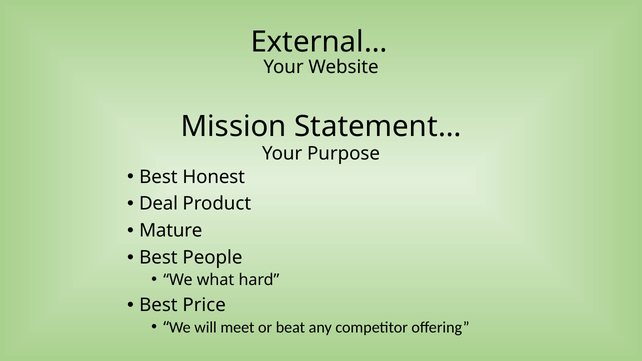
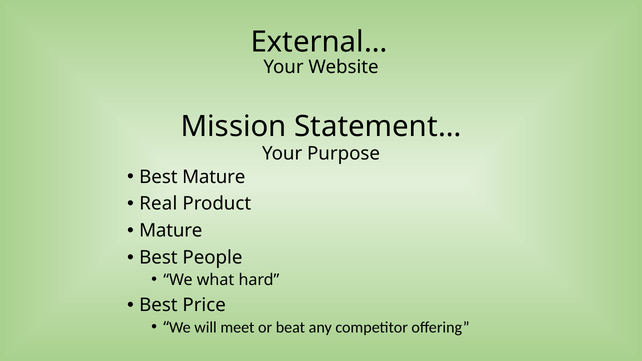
Best Honest: Honest -> Mature (214, 177)
Deal: Deal -> Real (158, 204)
